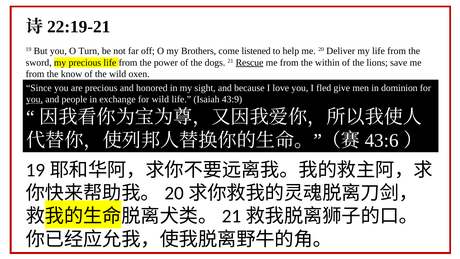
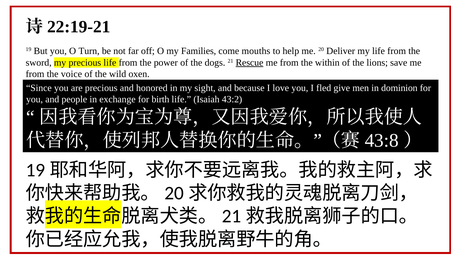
Brothers: Brothers -> Families (199, 51)
listened: listened -> mouths (256, 51)
know: know -> voice (72, 74)
you underline: present -> none (35, 99)
for wild: wild -> birth (160, 99)
43:9: 43:9 -> 43:2 (232, 99)
43:6: 43:6 -> 43:8 (382, 140)
